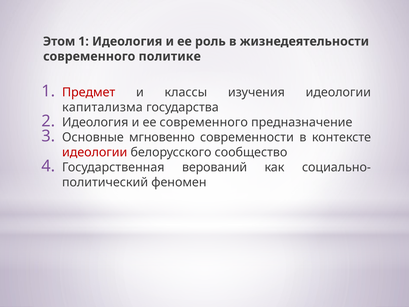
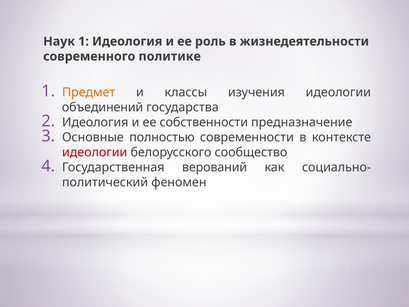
Этом: Этом -> Наук (59, 41)
Предмет colour: red -> orange (89, 92)
капитализма: капитализма -> объединений (103, 107)
ее современного: современного -> собственности (204, 122)
мгновенно: мгновенно -> полностью (162, 137)
